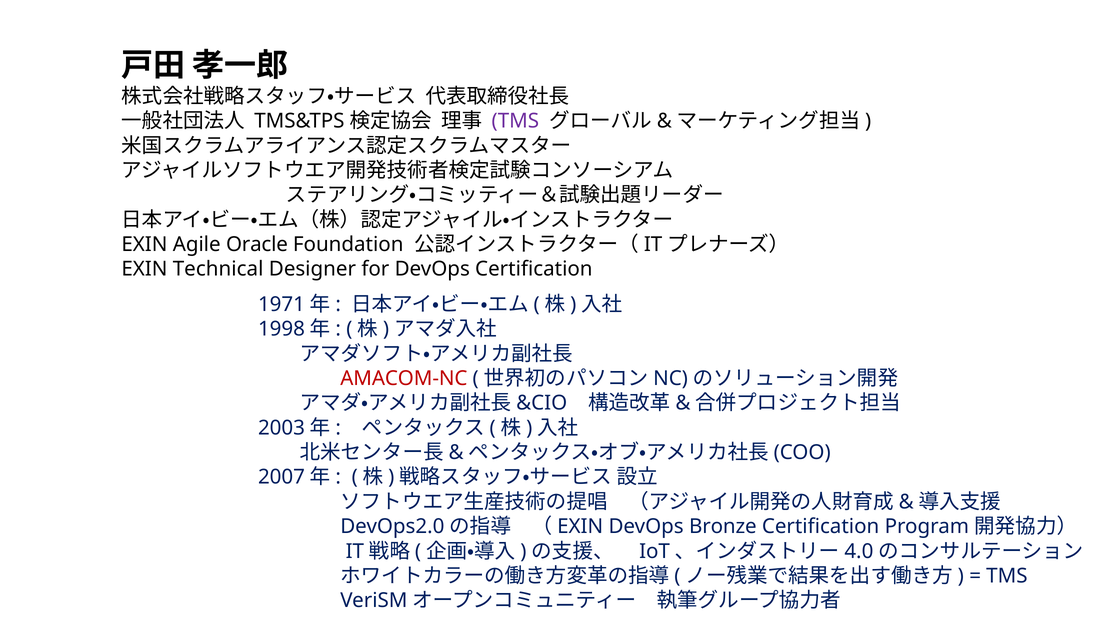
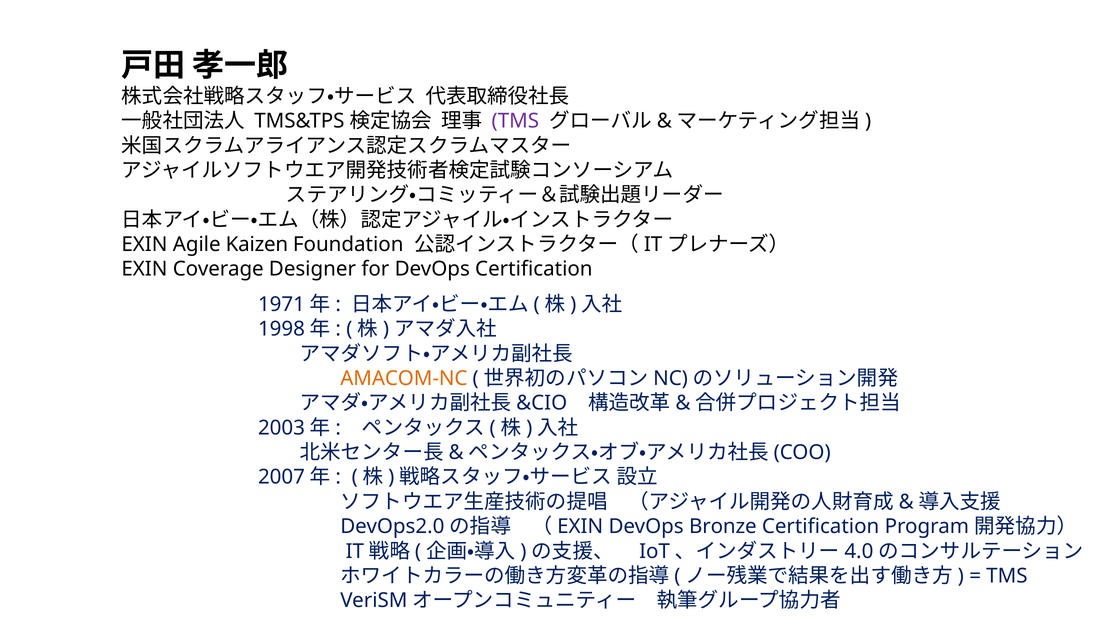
Oracle: Oracle -> Kaizen (257, 245)
Technical: Technical -> Coverage (218, 269)
AMACOM-NC colour: red -> orange (404, 379)
